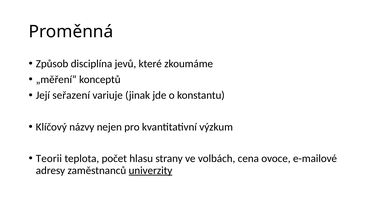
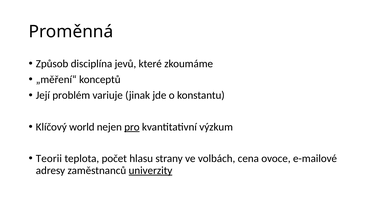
seřazení: seřazení -> problém (71, 95)
názvy: názvy -> world (82, 127)
pro underline: none -> present (132, 127)
